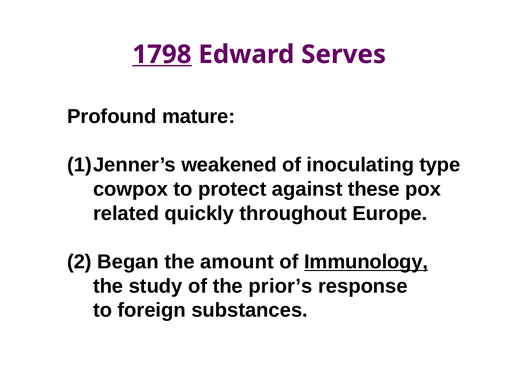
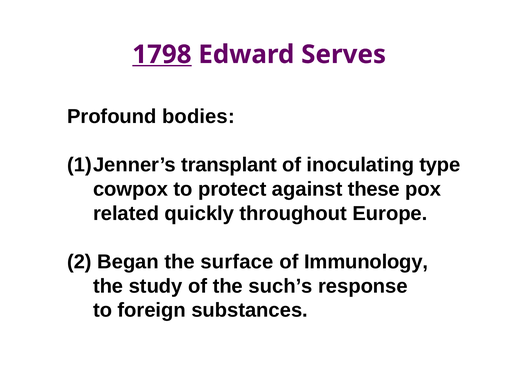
mature: mature -> bodies (198, 117)
weakened: weakened -> transplant (229, 165)
amount: amount -> surface (237, 262)
Immunology underline: present -> none (366, 262)
prior’s: prior’s -> such’s (281, 286)
